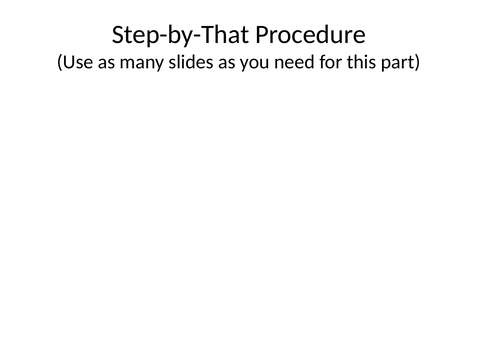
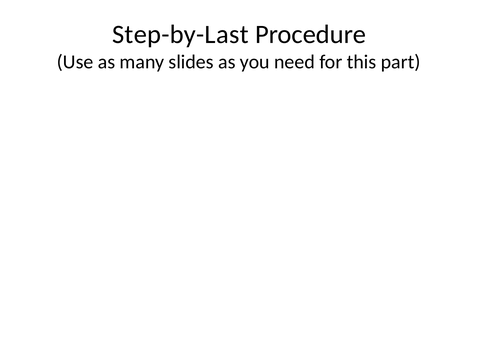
Step-by-That: Step-by-That -> Step-by-Last (180, 35)
